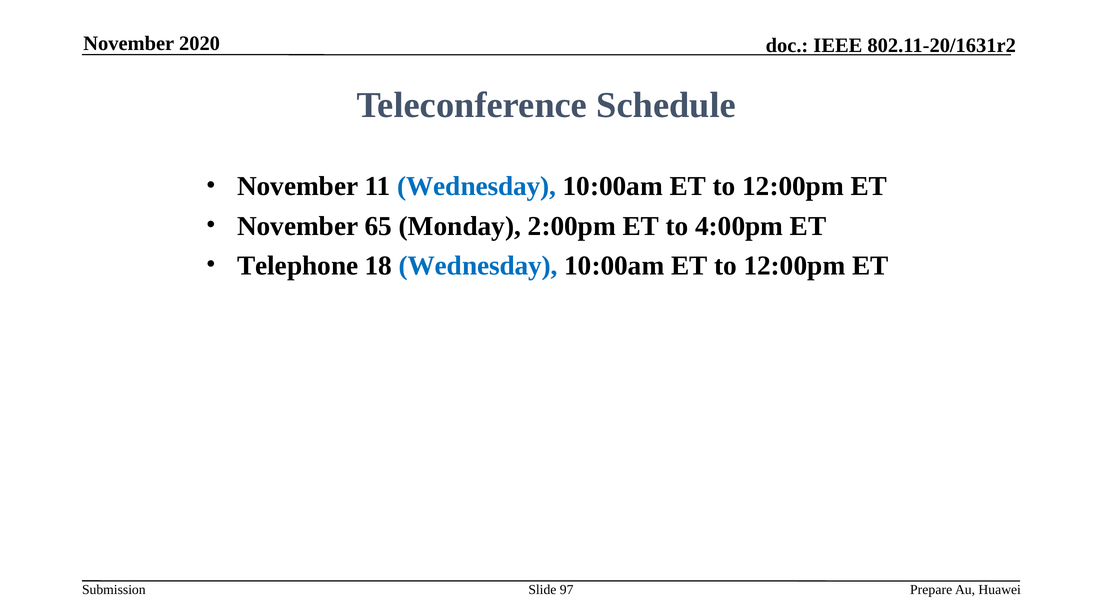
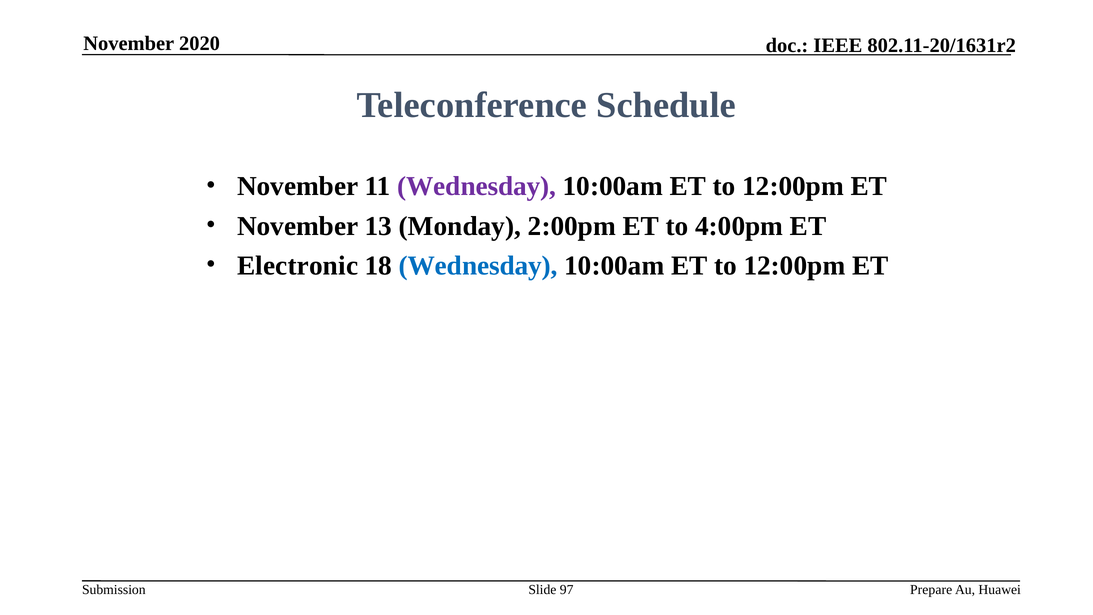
Wednesday colour: blue -> purple (477, 186)
65: 65 -> 13 (378, 226)
Telephone: Telephone -> Electronic (298, 266)
